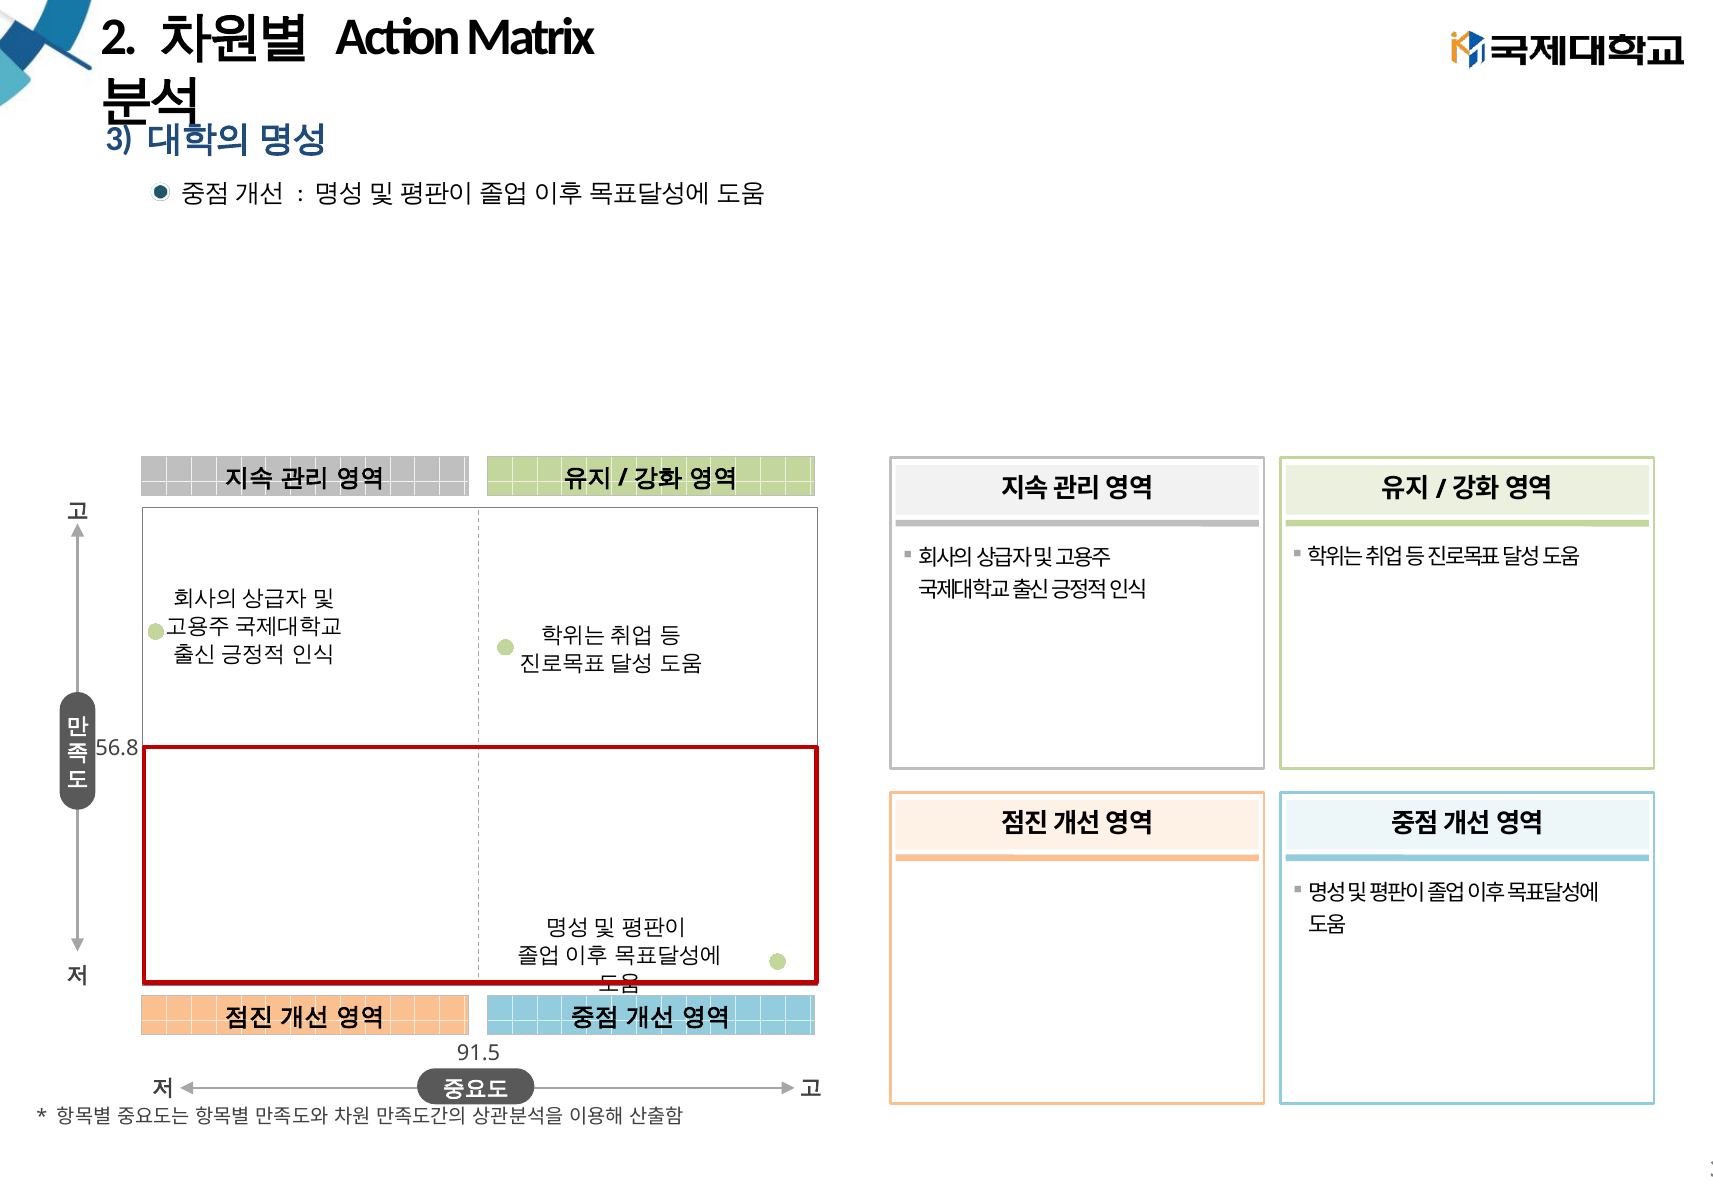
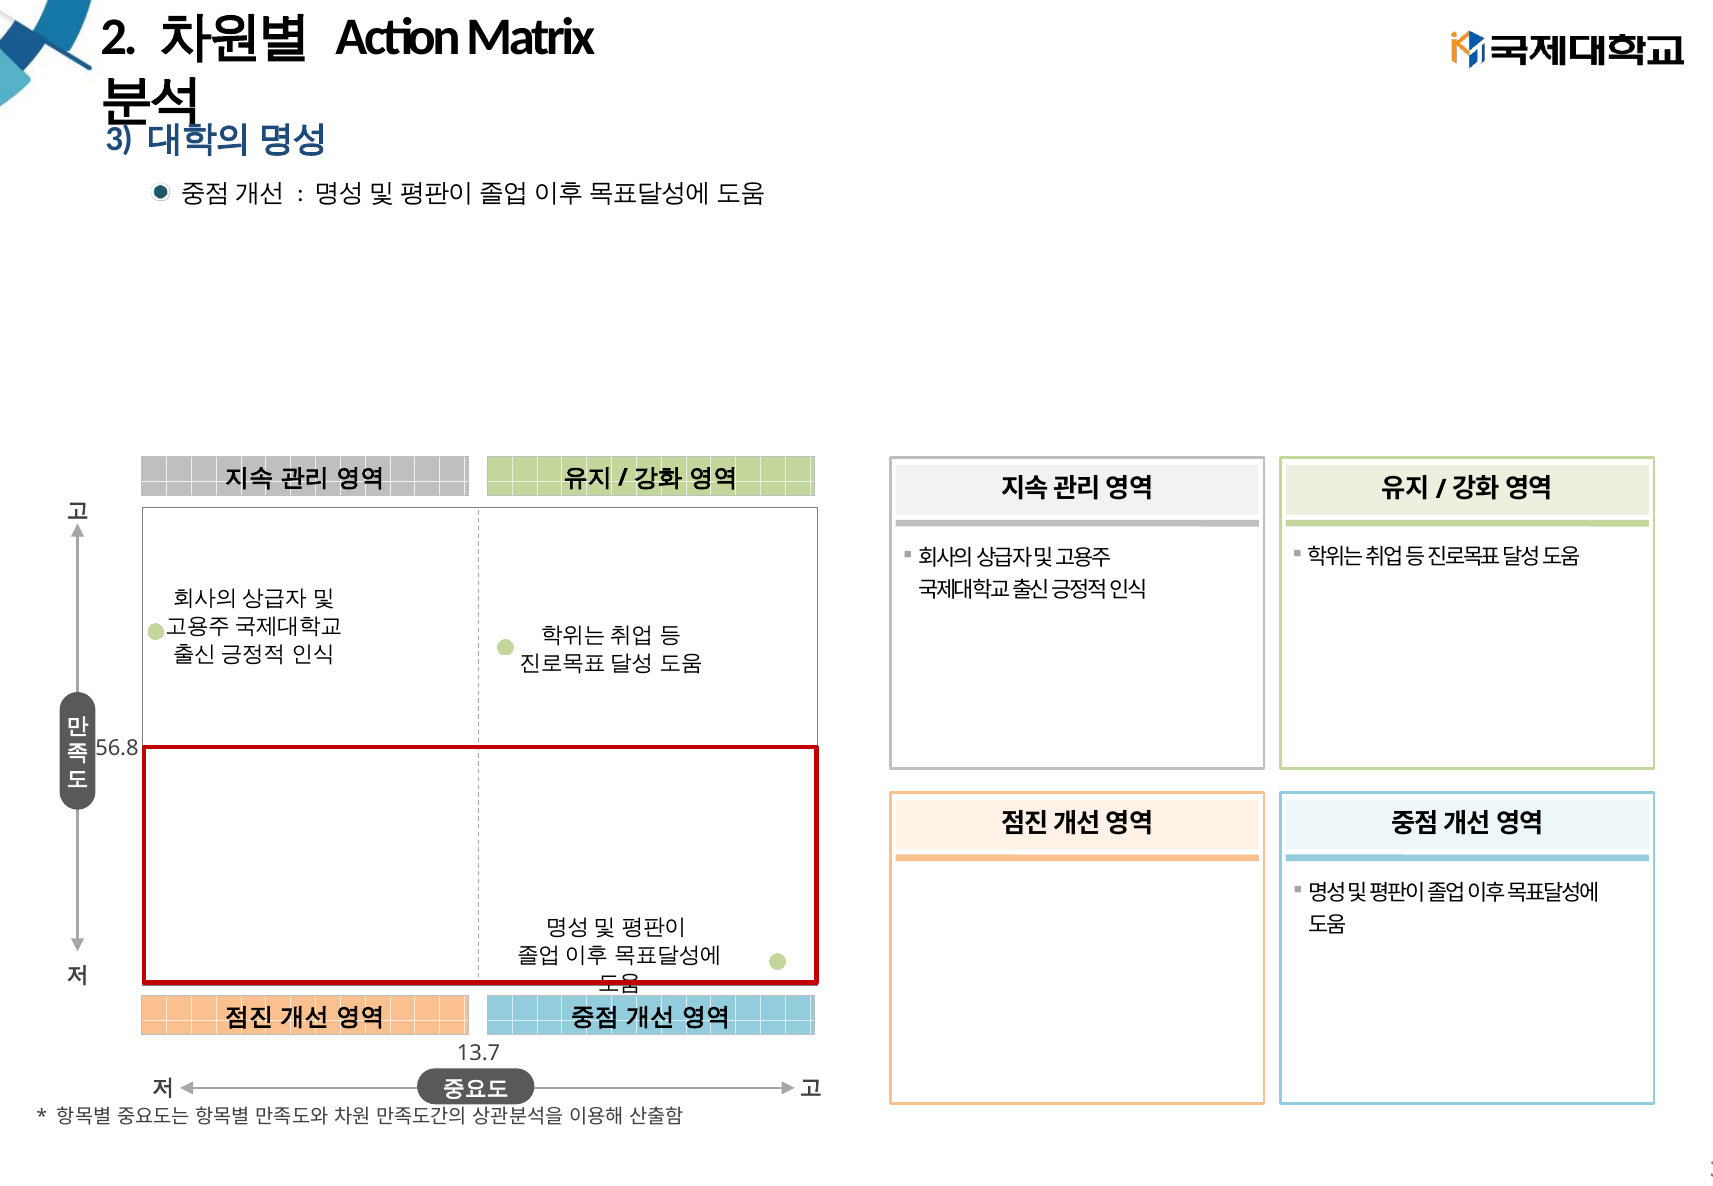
91.5: 91.5 -> 13.7 (479, 1053)
